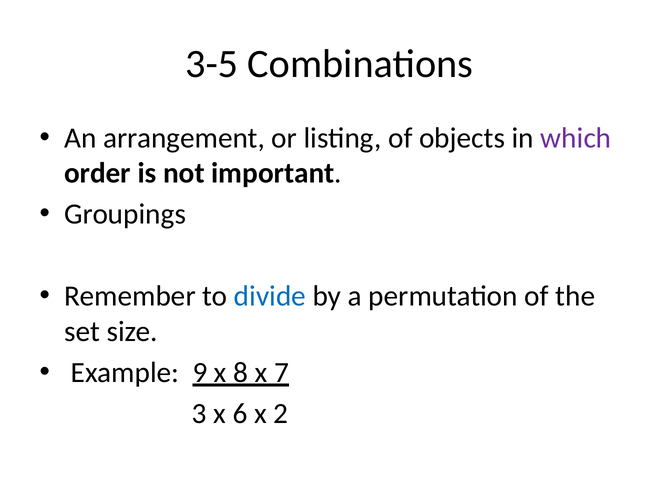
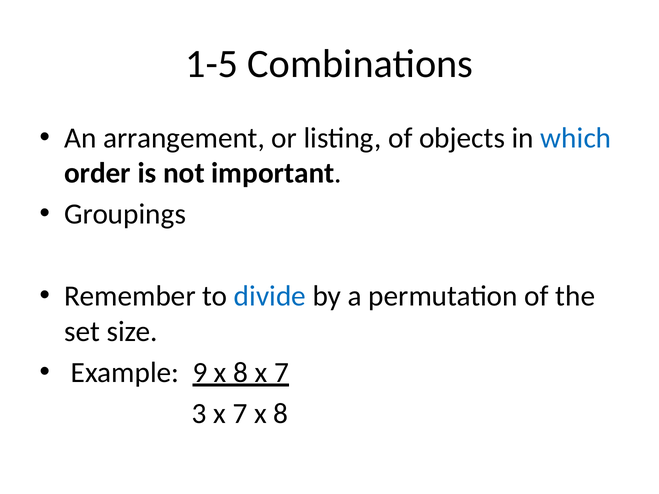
3-5: 3-5 -> 1-5 (212, 64)
which colour: purple -> blue (576, 138)
3 x 6: 6 -> 7 (240, 414)
2: 2 -> 8 (281, 414)
